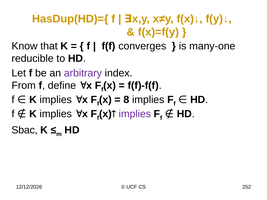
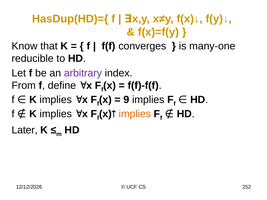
8: 8 -> 9 (126, 100)
implies colour: purple -> orange (135, 114)
Sbac: Sbac -> Later (25, 130)
